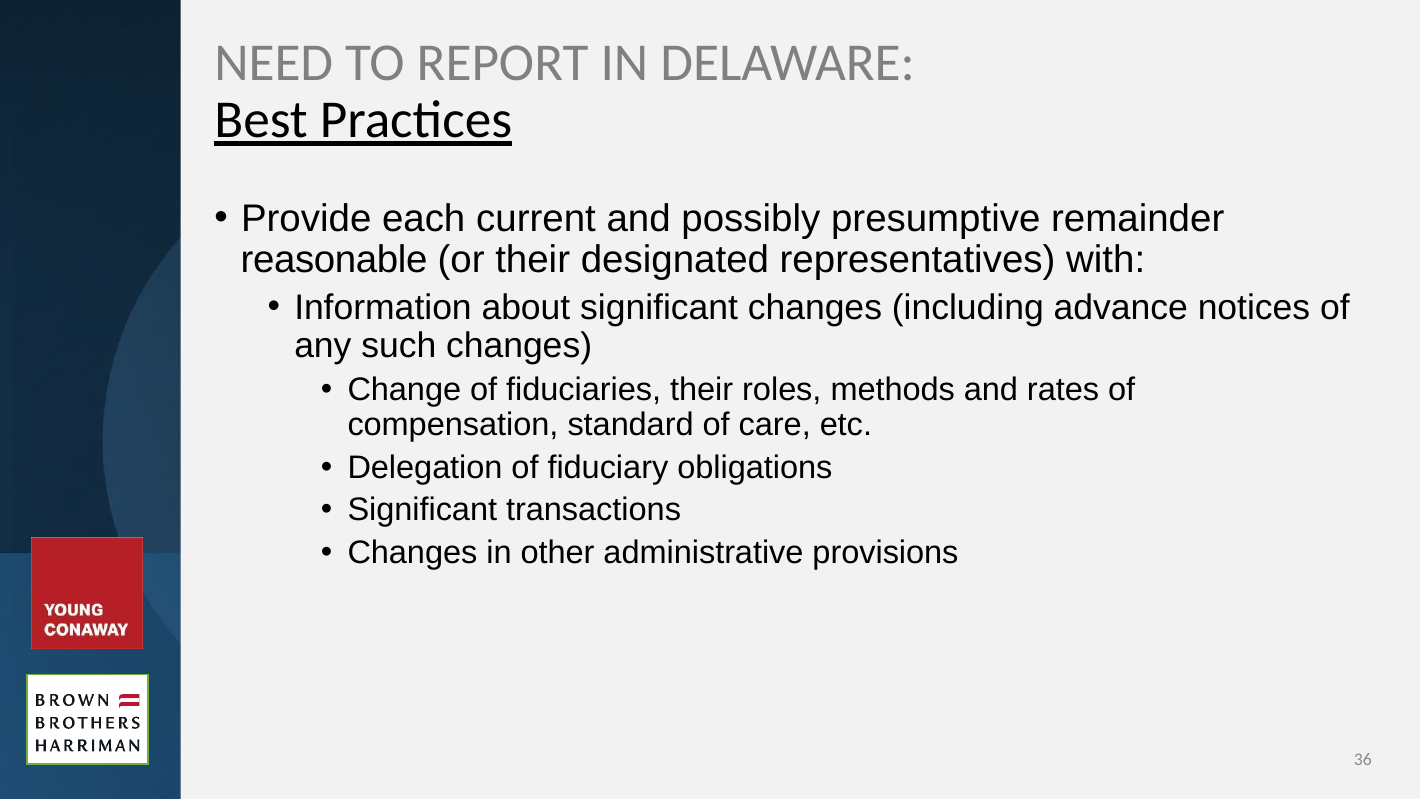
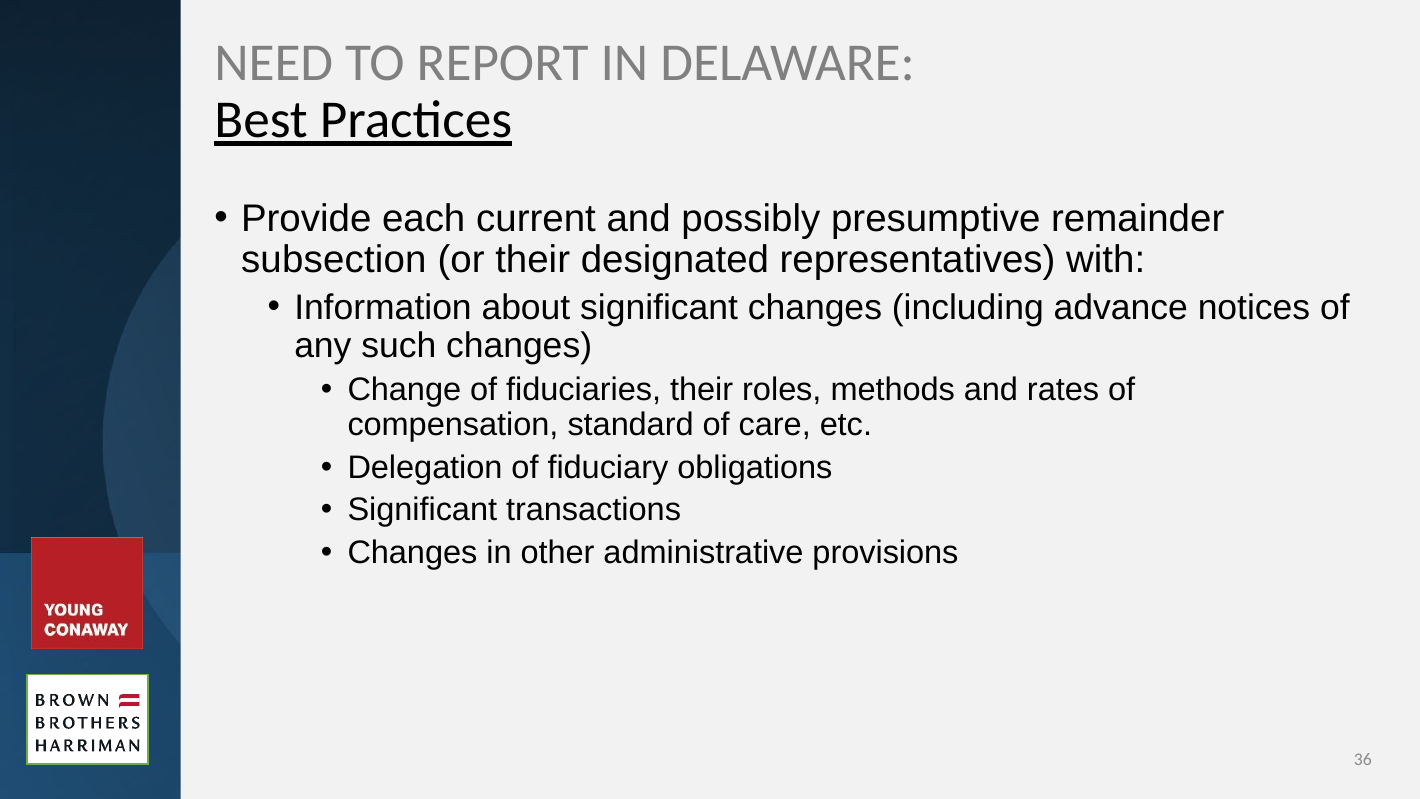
reasonable: reasonable -> subsection (334, 260)
